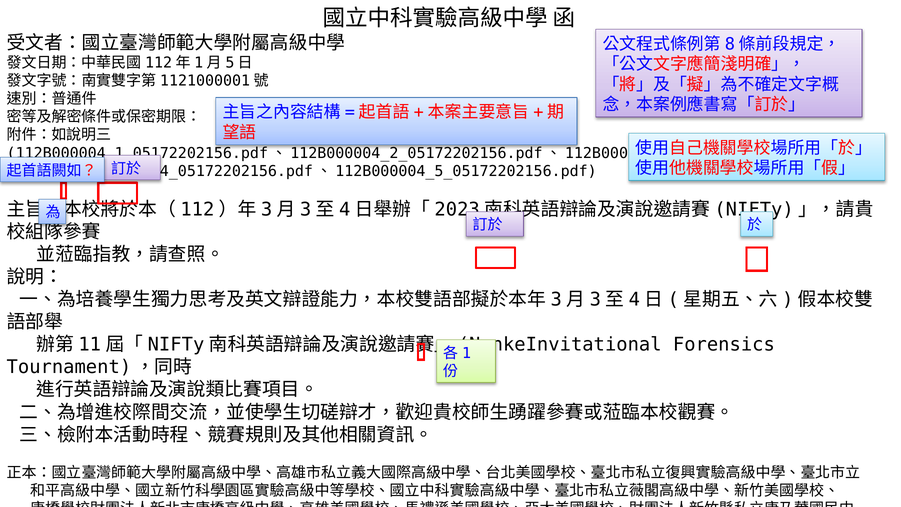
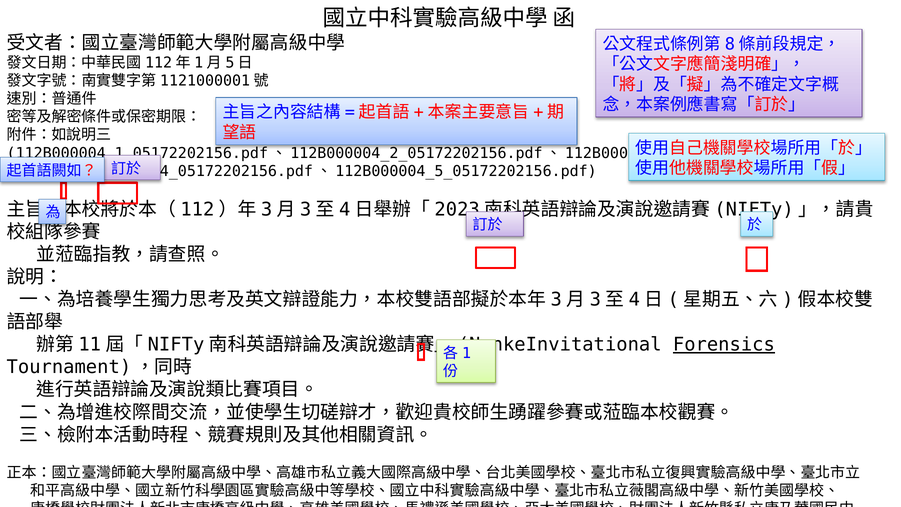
Forensics underline: none -> present (724, 345)
